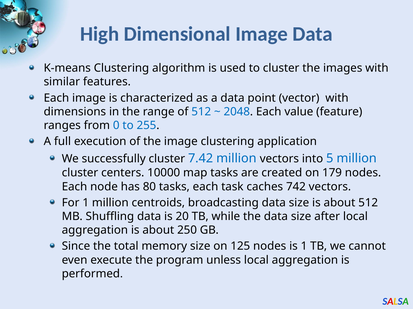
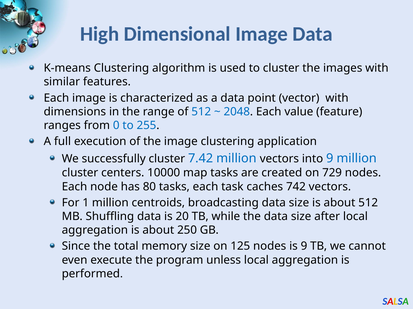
into 5: 5 -> 9 (330, 159)
179: 179 -> 729 (332, 173)
is 1: 1 -> 9 (304, 247)
